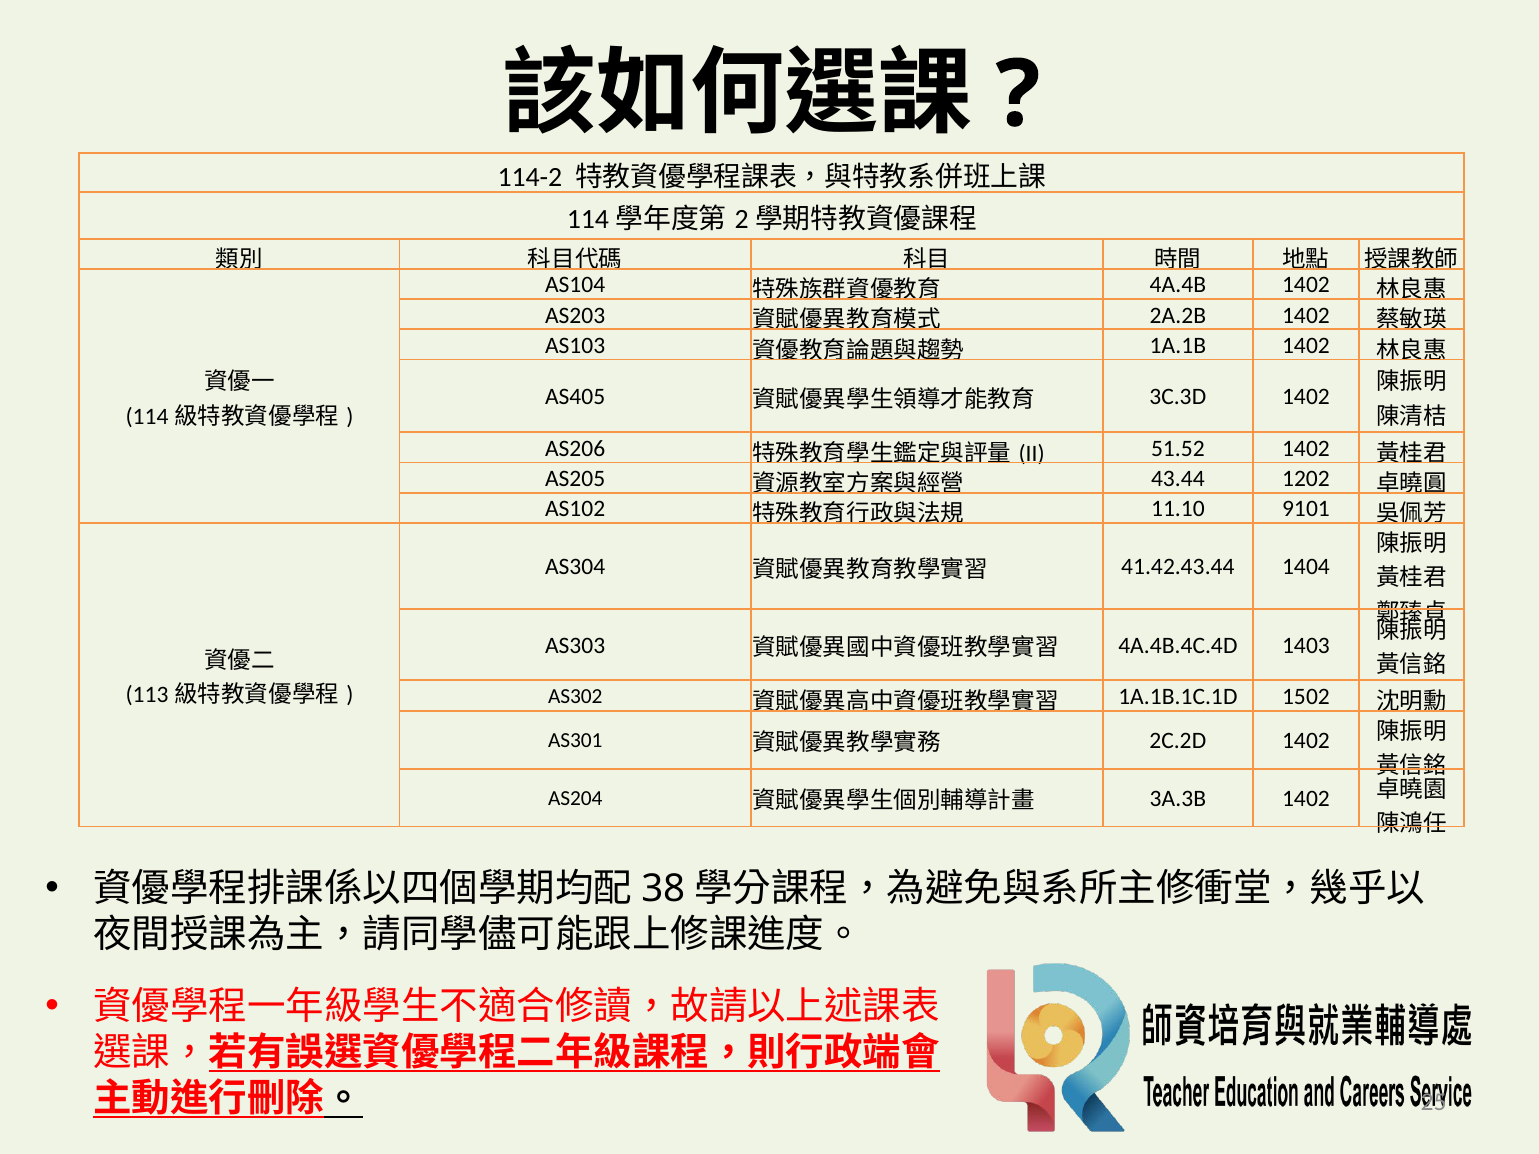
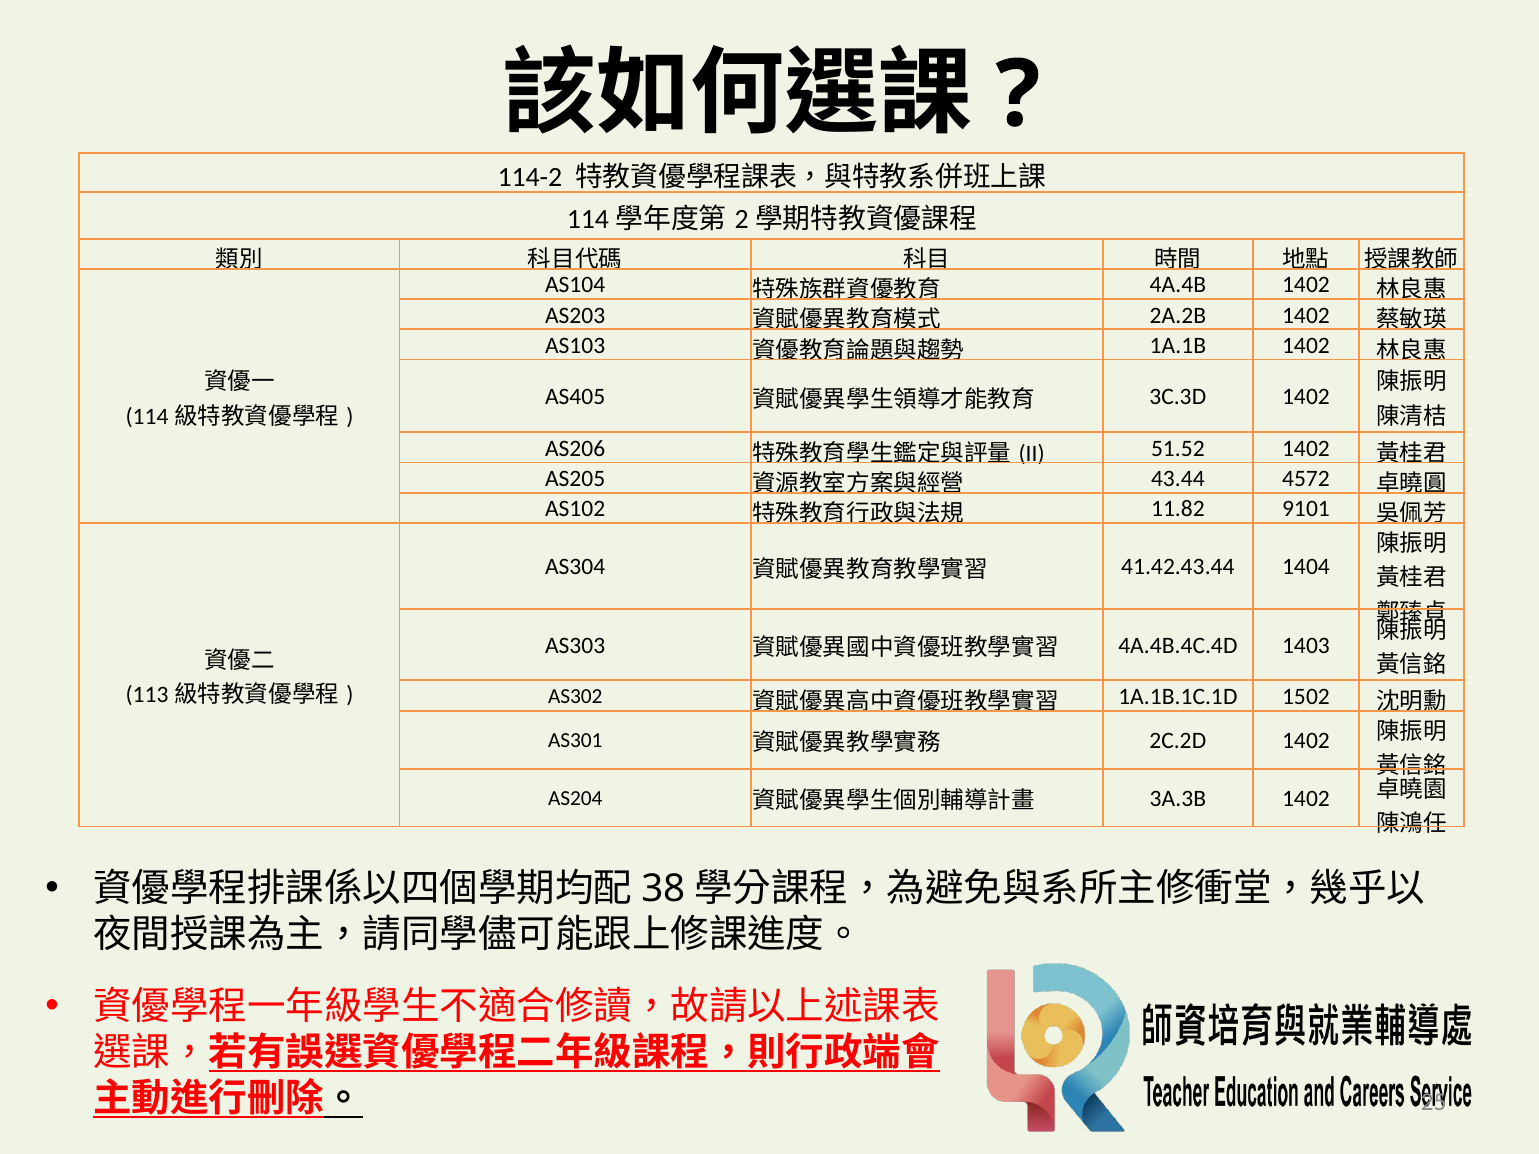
1202: 1202 -> 4572 (1306, 479)
11.10: 11.10 -> 11.82 (1178, 509)
